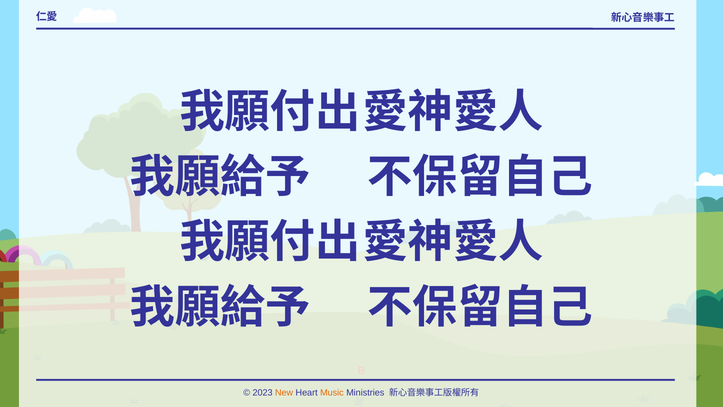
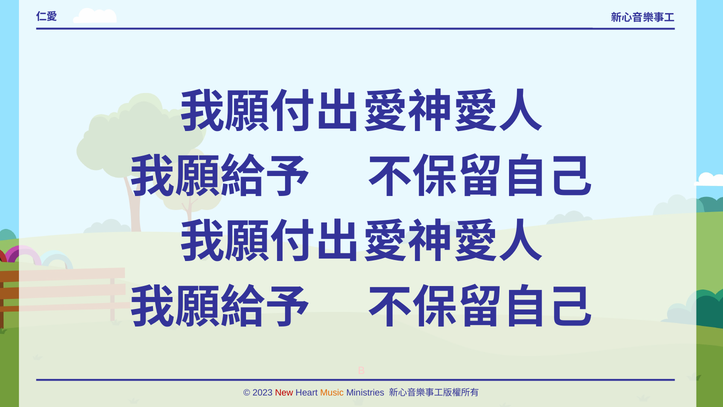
New colour: orange -> red (284, 392)
